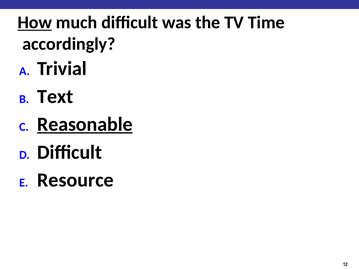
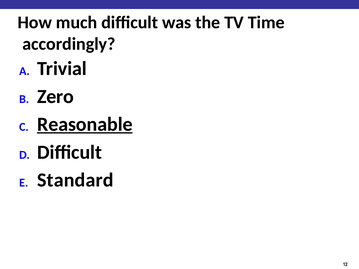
How underline: present -> none (35, 23)
Text: Text -> Zero (55, 97)
Resource: Resource -> Standard (75, 180)
